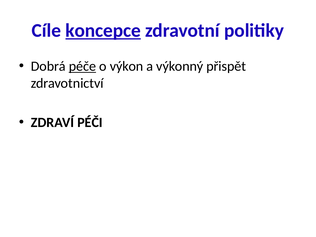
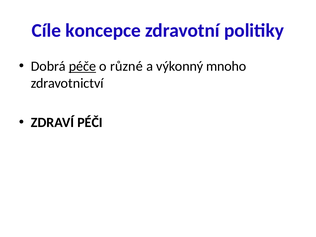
koncepce underline: present -> none (103, 31)
výkon: výkon -> různé (126, 66)
přispět: přispět -> mnoho (226, 66)
